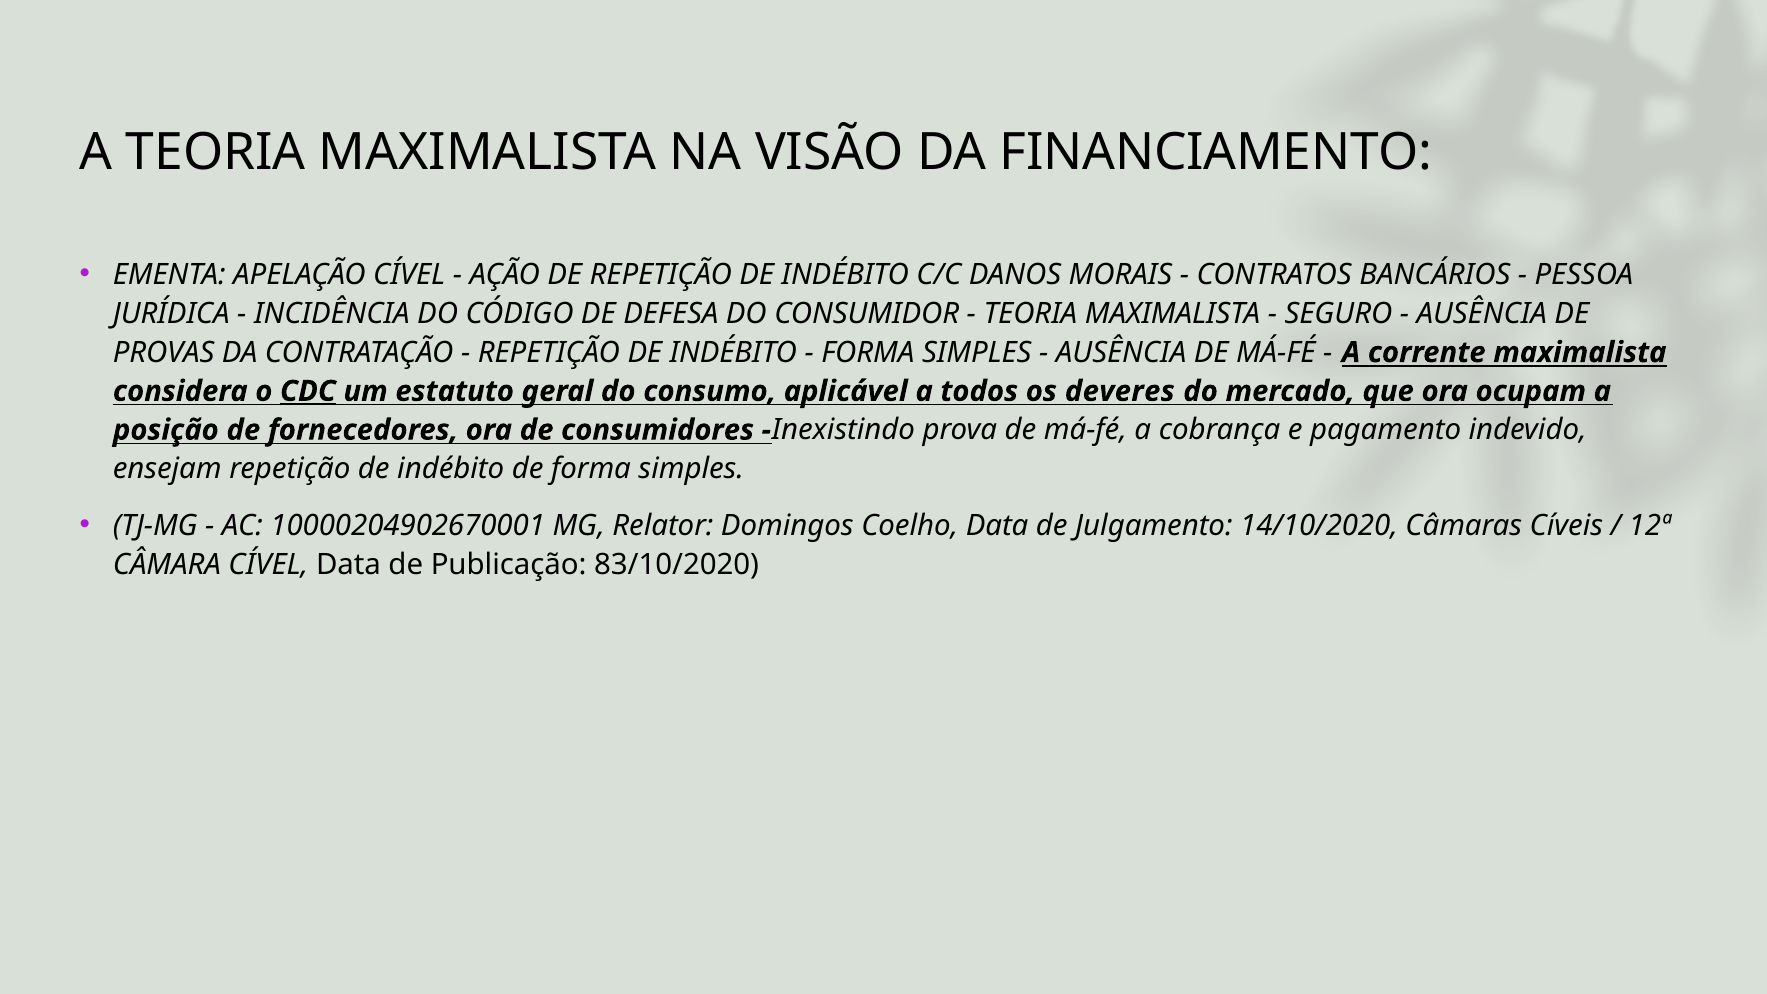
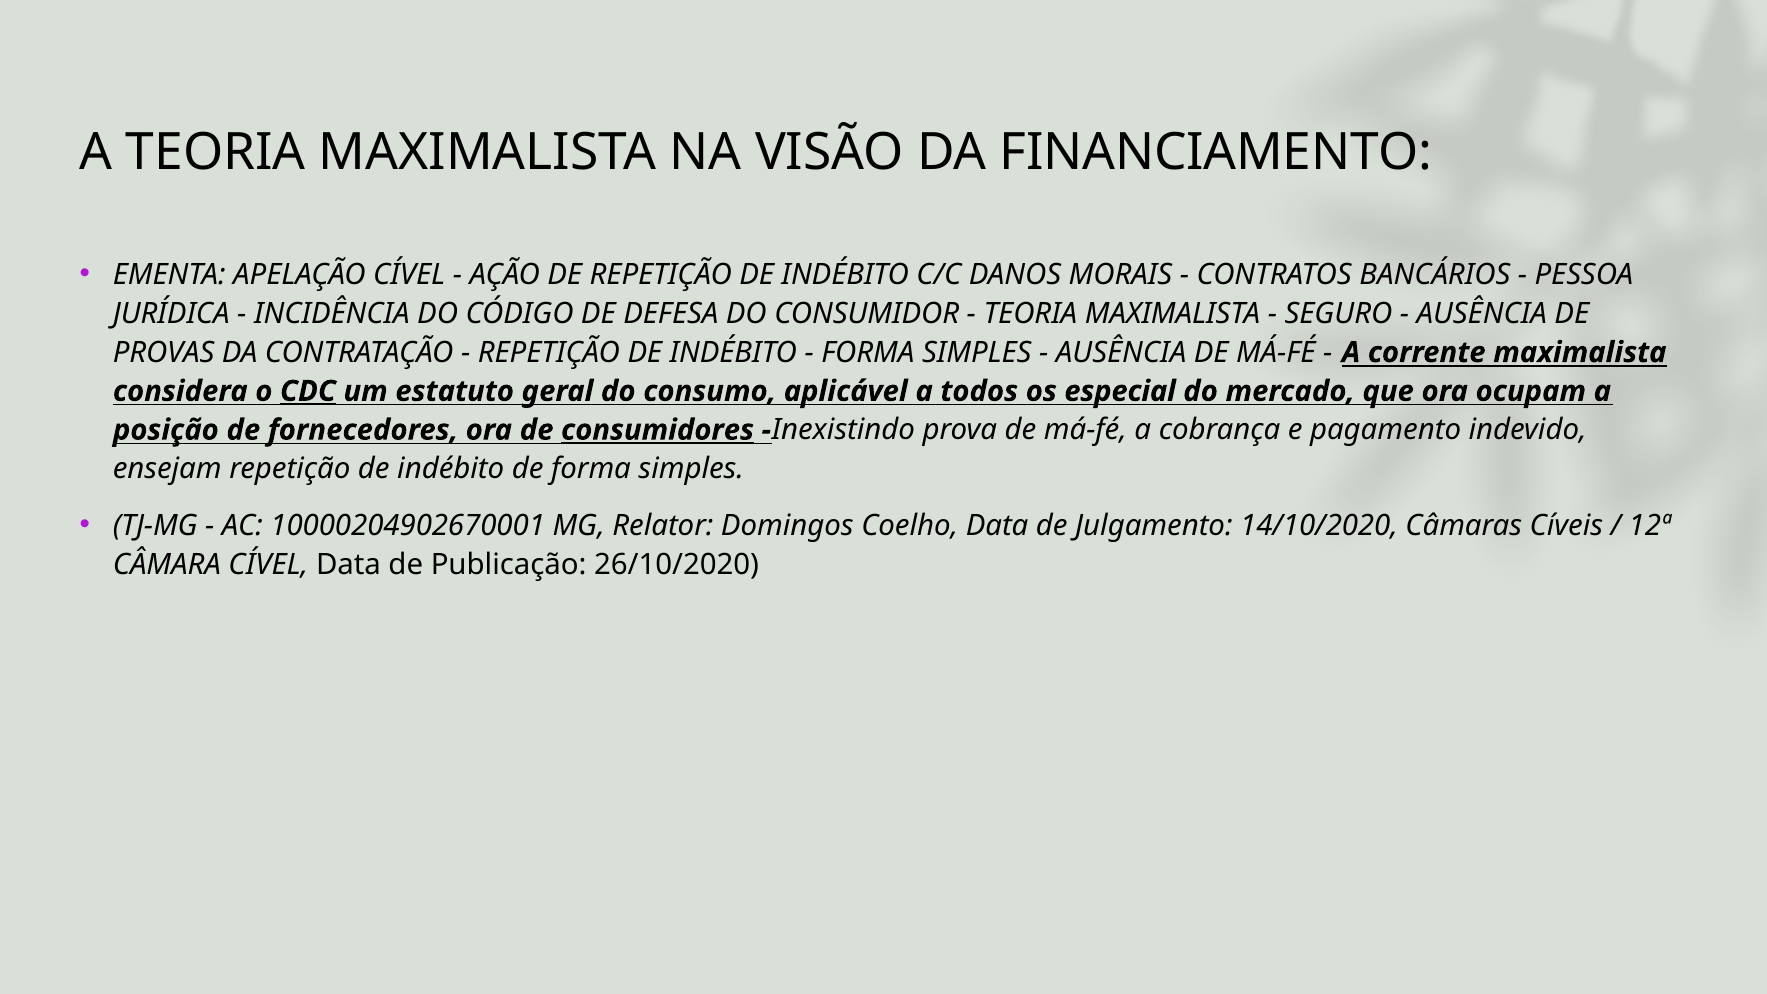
deveres: deveres -> especial (1120, 391)
consumidores underline: none -> present (658, 430)
83/10/2020: 83/10/2020 -> 26/10/2020 (677, 565)
